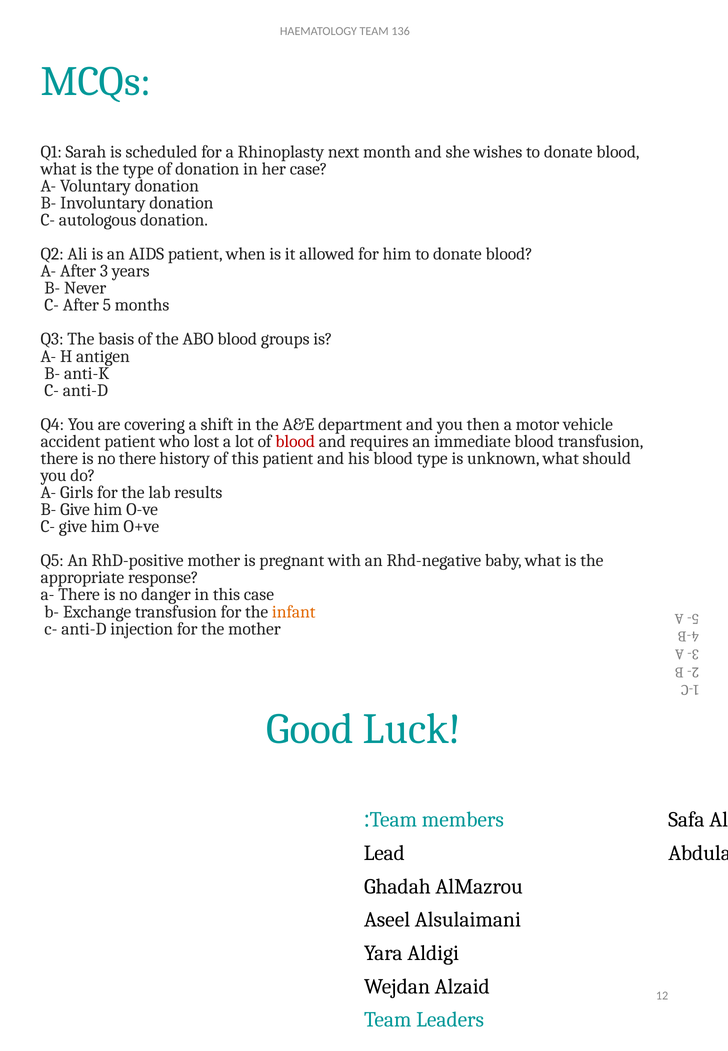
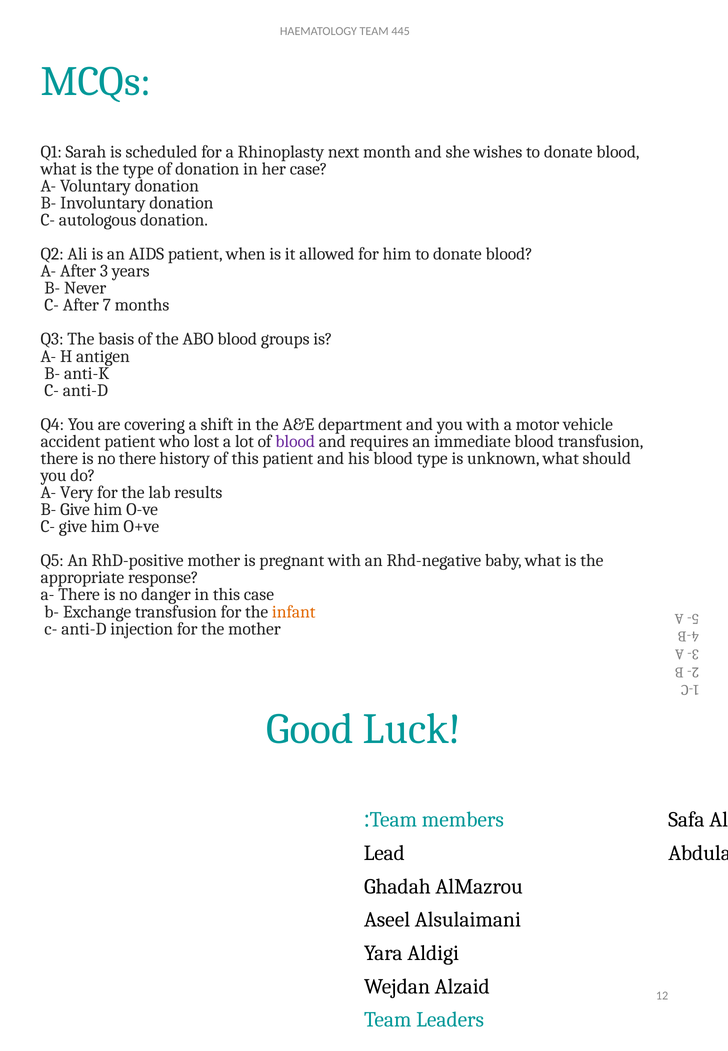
136: 136 -> 445 (401, 31)
After 5: 5 -> 7 (107, 305)
you then: then -> with (483, 425)
blood colour: red -> purple (295, 442)
Girls: Girls -> Very (77, 493)
